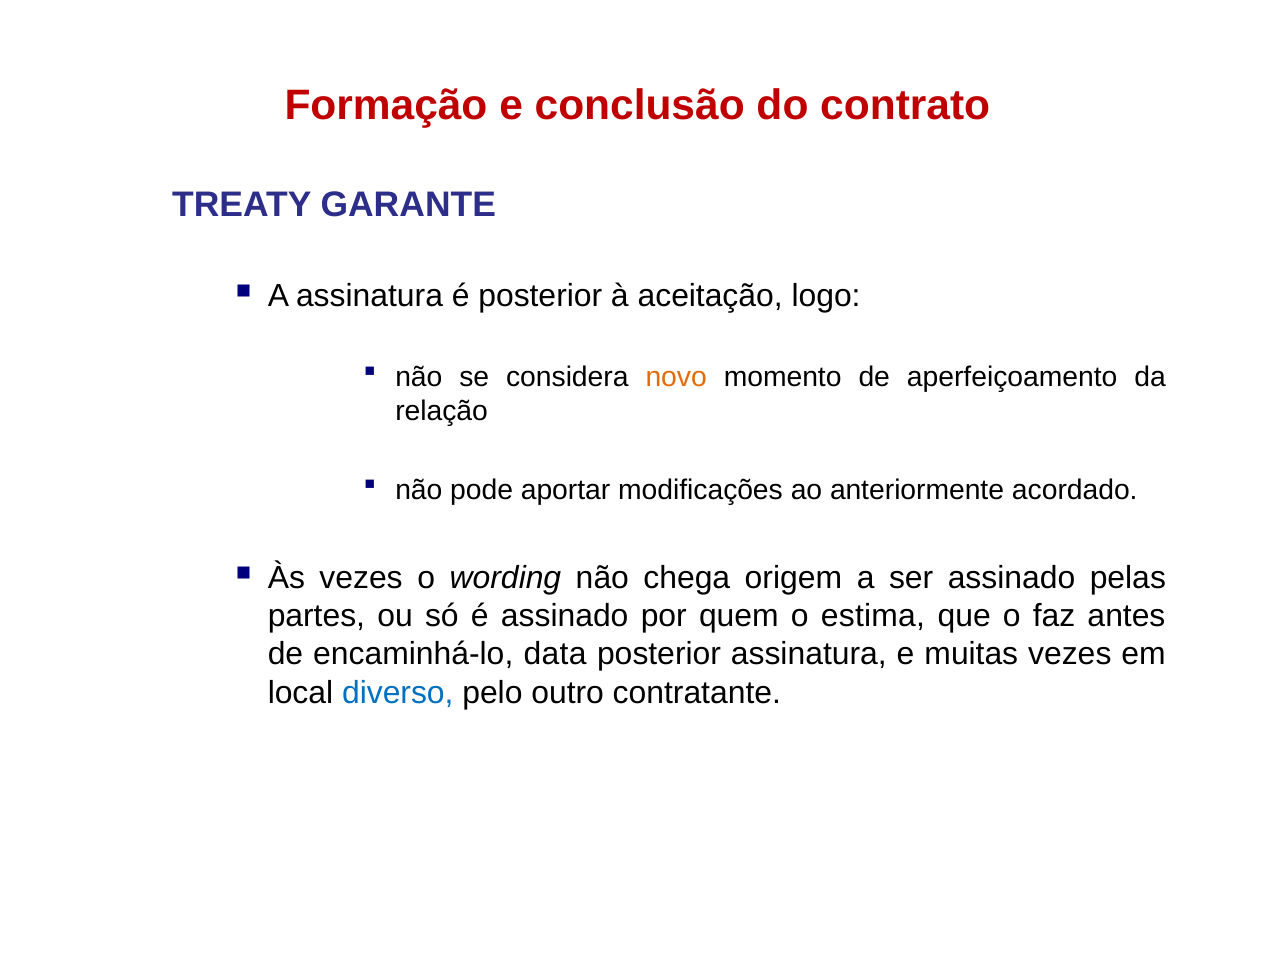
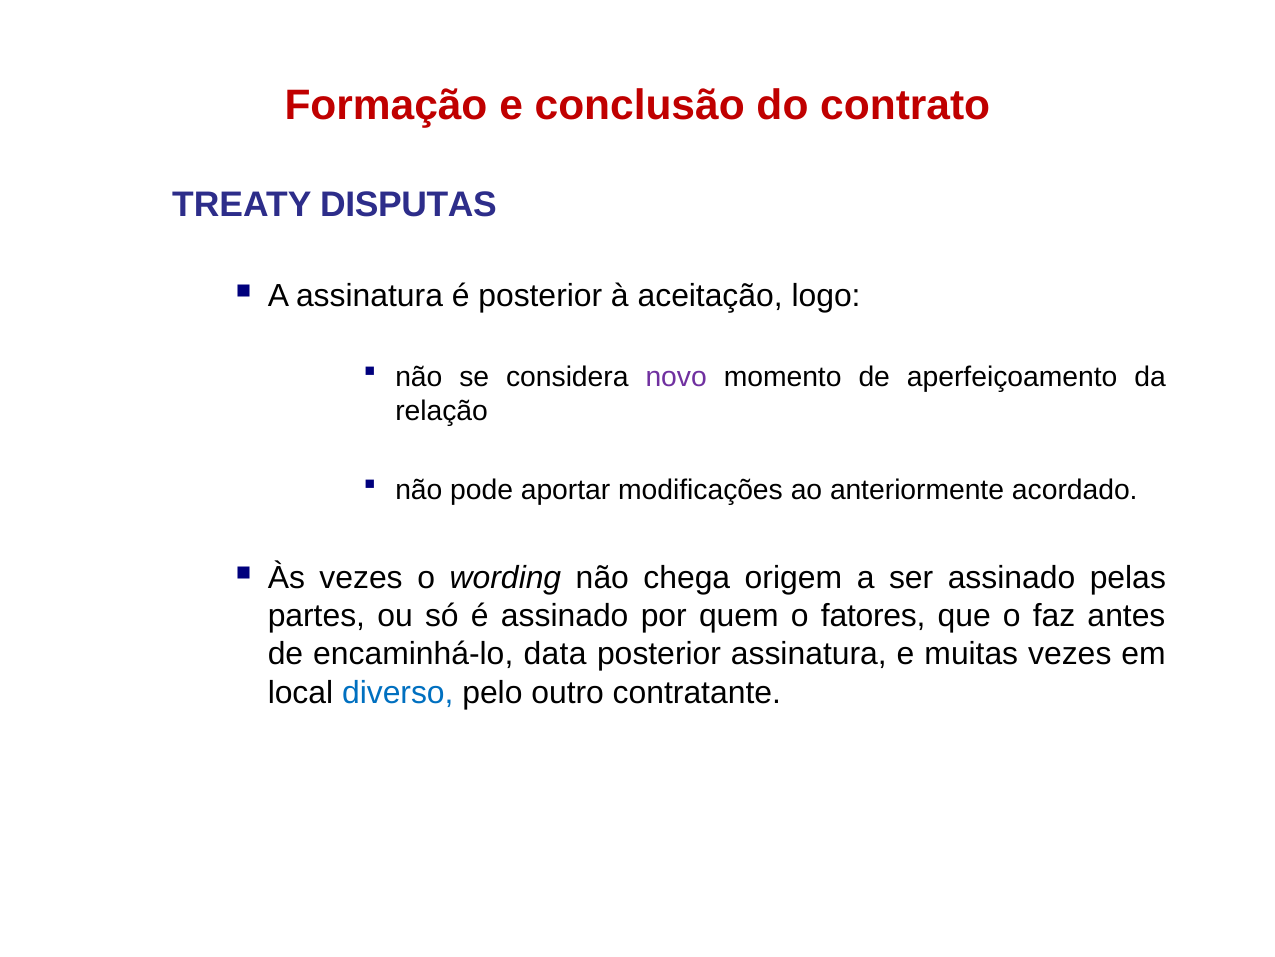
GARANTE: GARANTE -> DISPUTAS (408, 204)
novo colour: orange -> purple (676, 377)
estima: estima -> fatores (873, 615)
